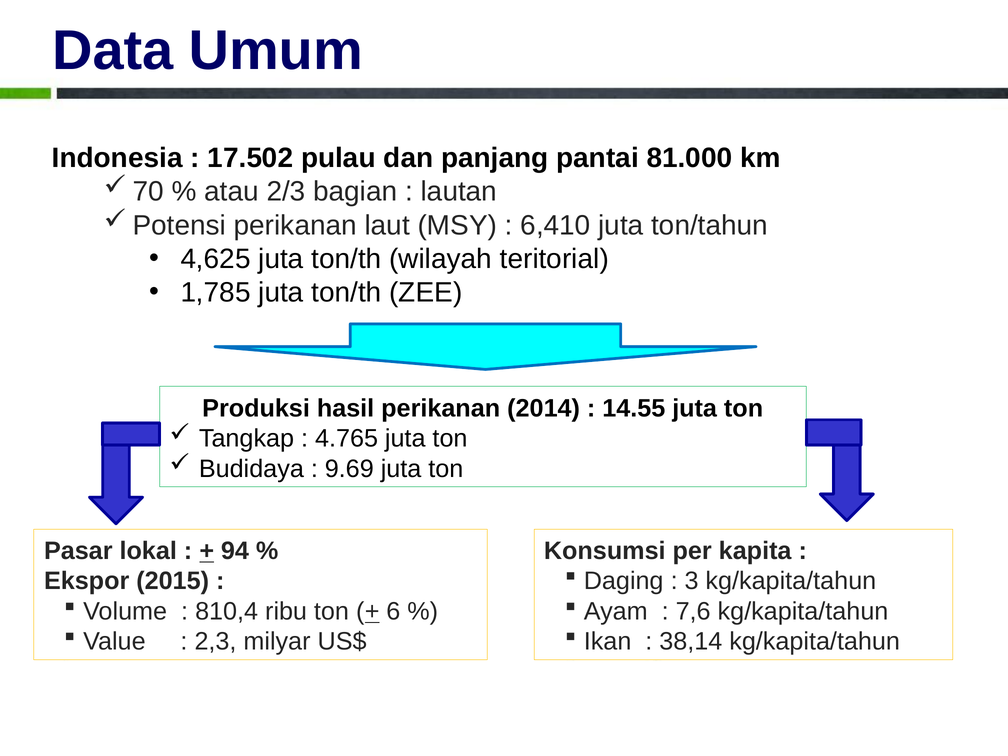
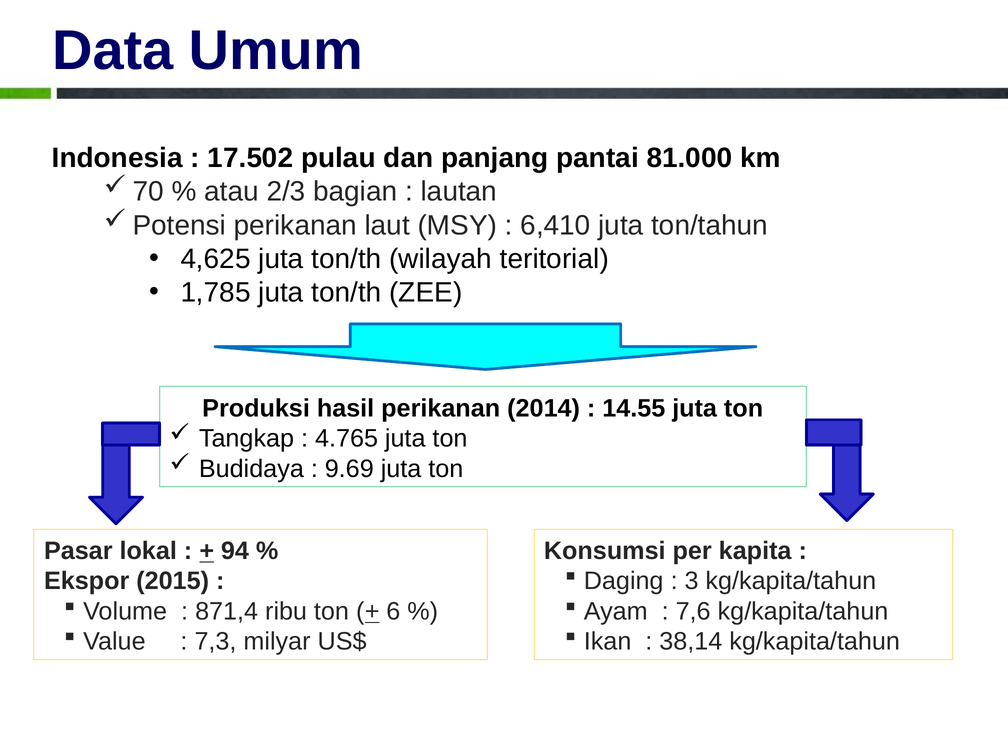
810,4: 810,4 -> 871,4 (227, 611)
2,3: 2,3 -> 7,3 (215, 642)
